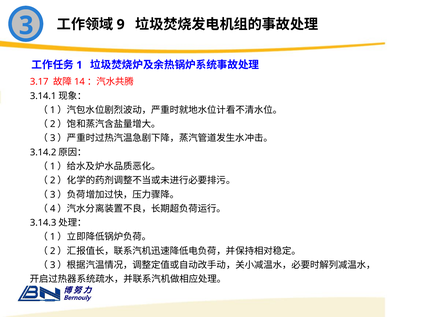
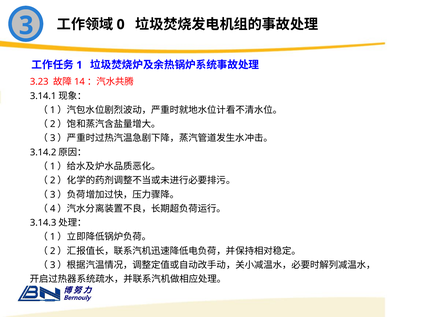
9: 9 -> 0 (121, 24)
3.17: 3.17 -> 3.23 (39, 82)
